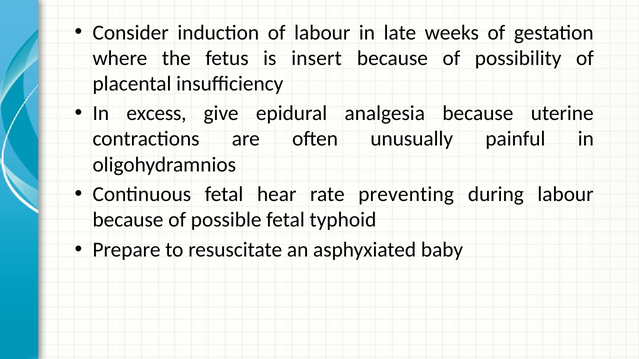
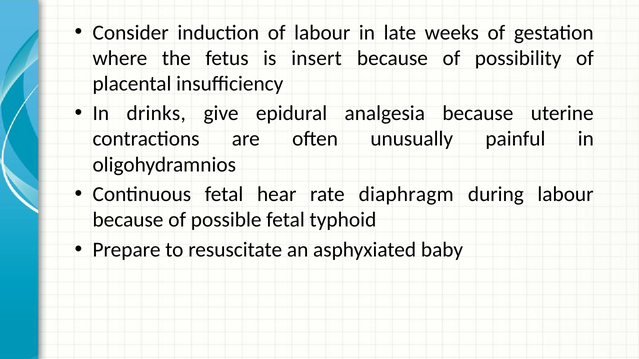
excess: excess -> drinks (156, 114)
preventing: preventing -> diaphragm (406, 195)
